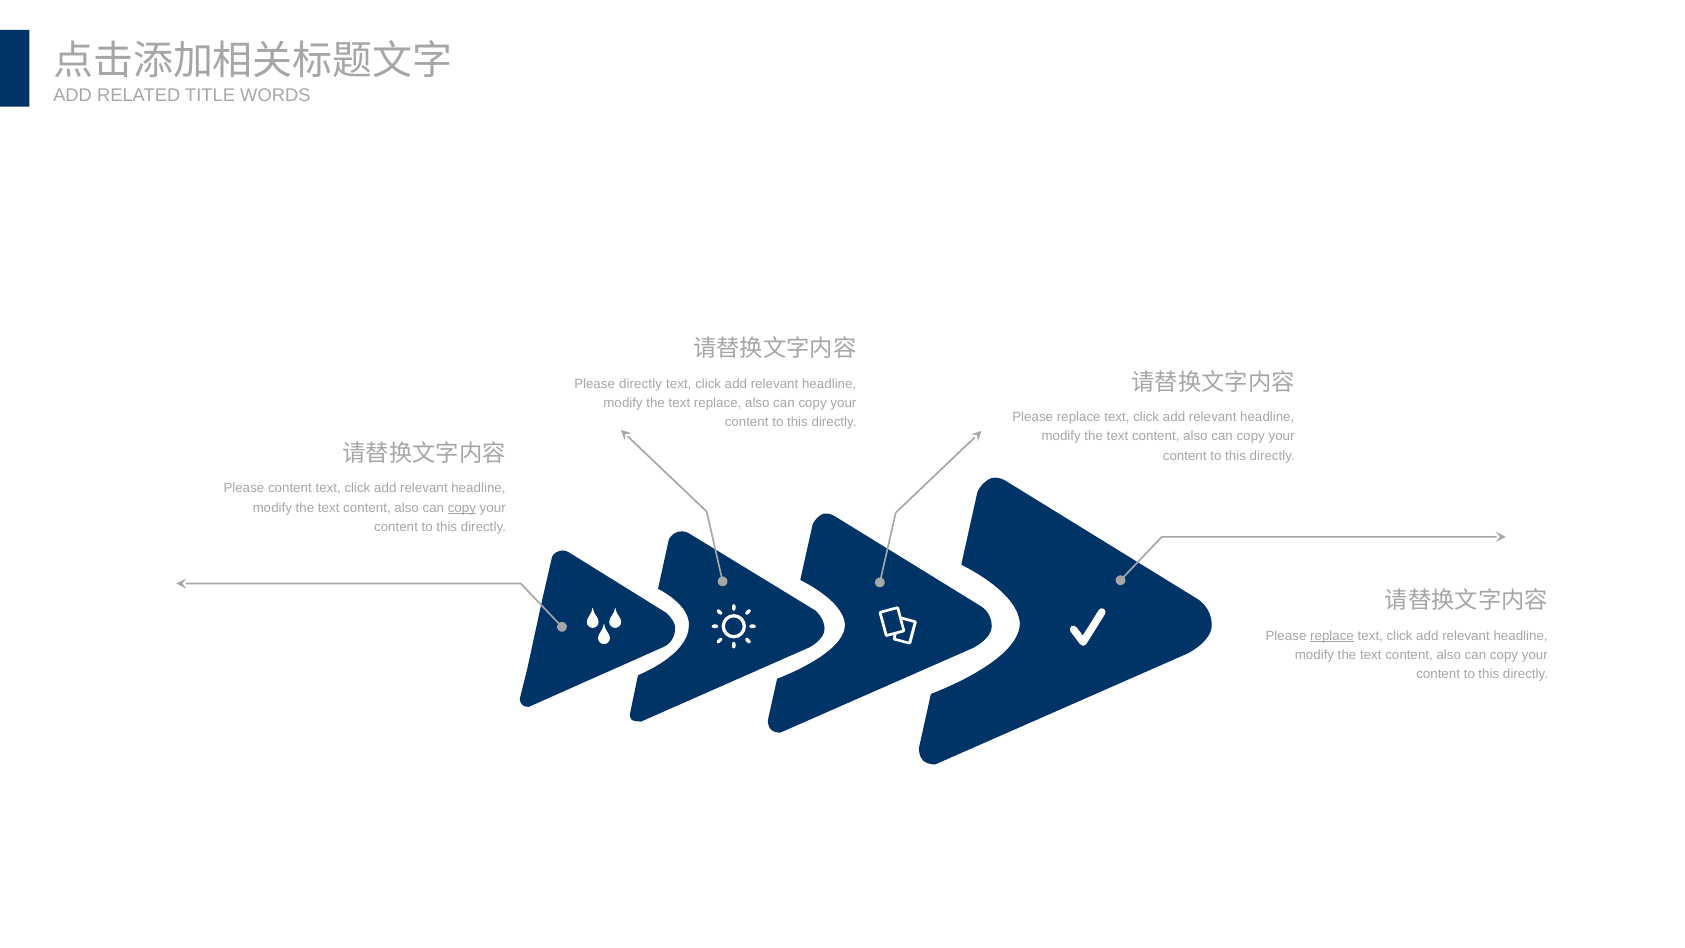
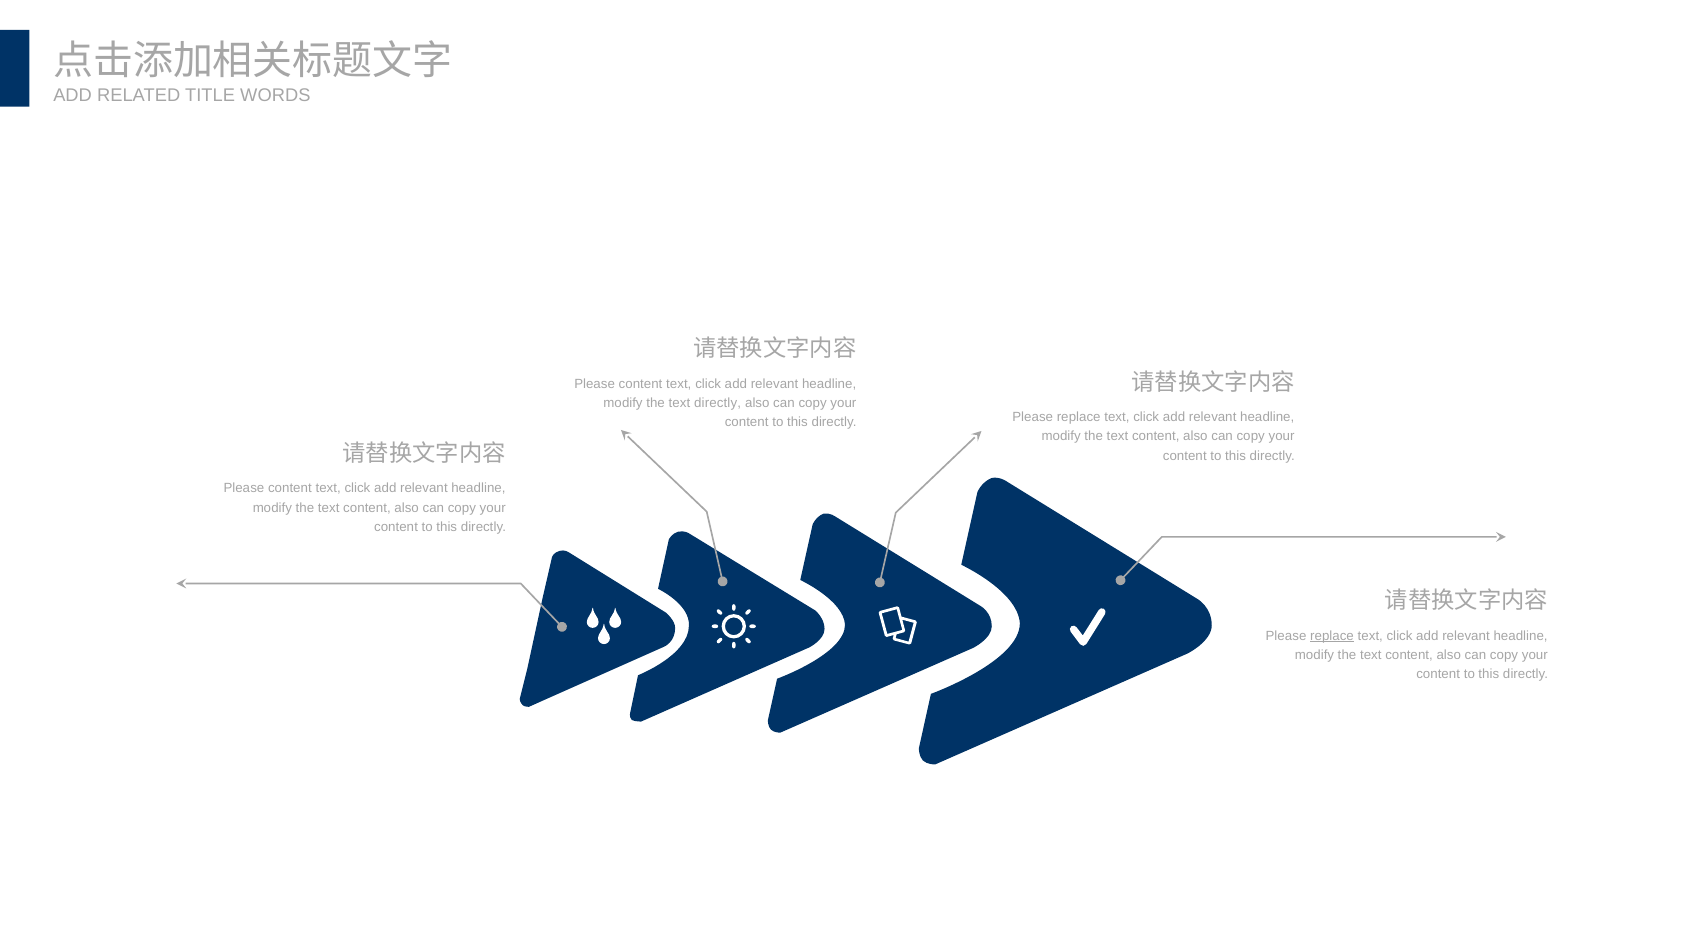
directly: directly -> content (641, 384)
text replace: replace -> directly (718, 403)
copy underline: present -> none (462, 508)
